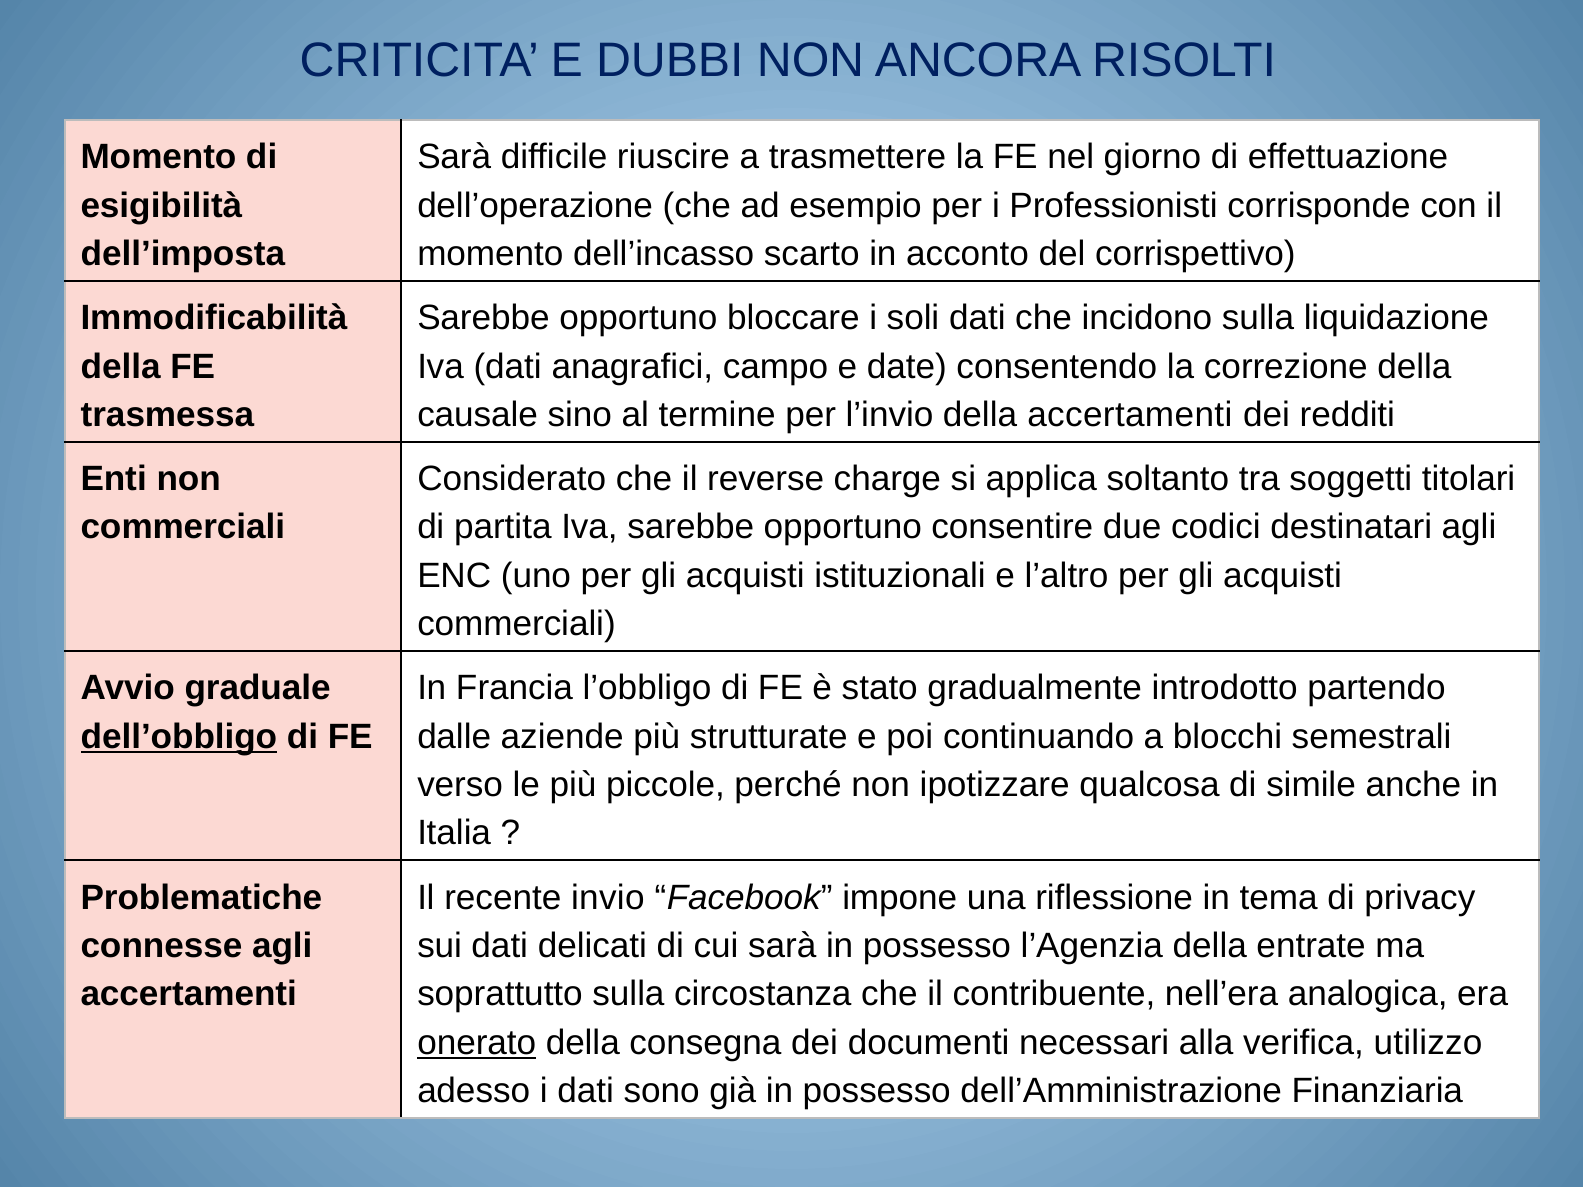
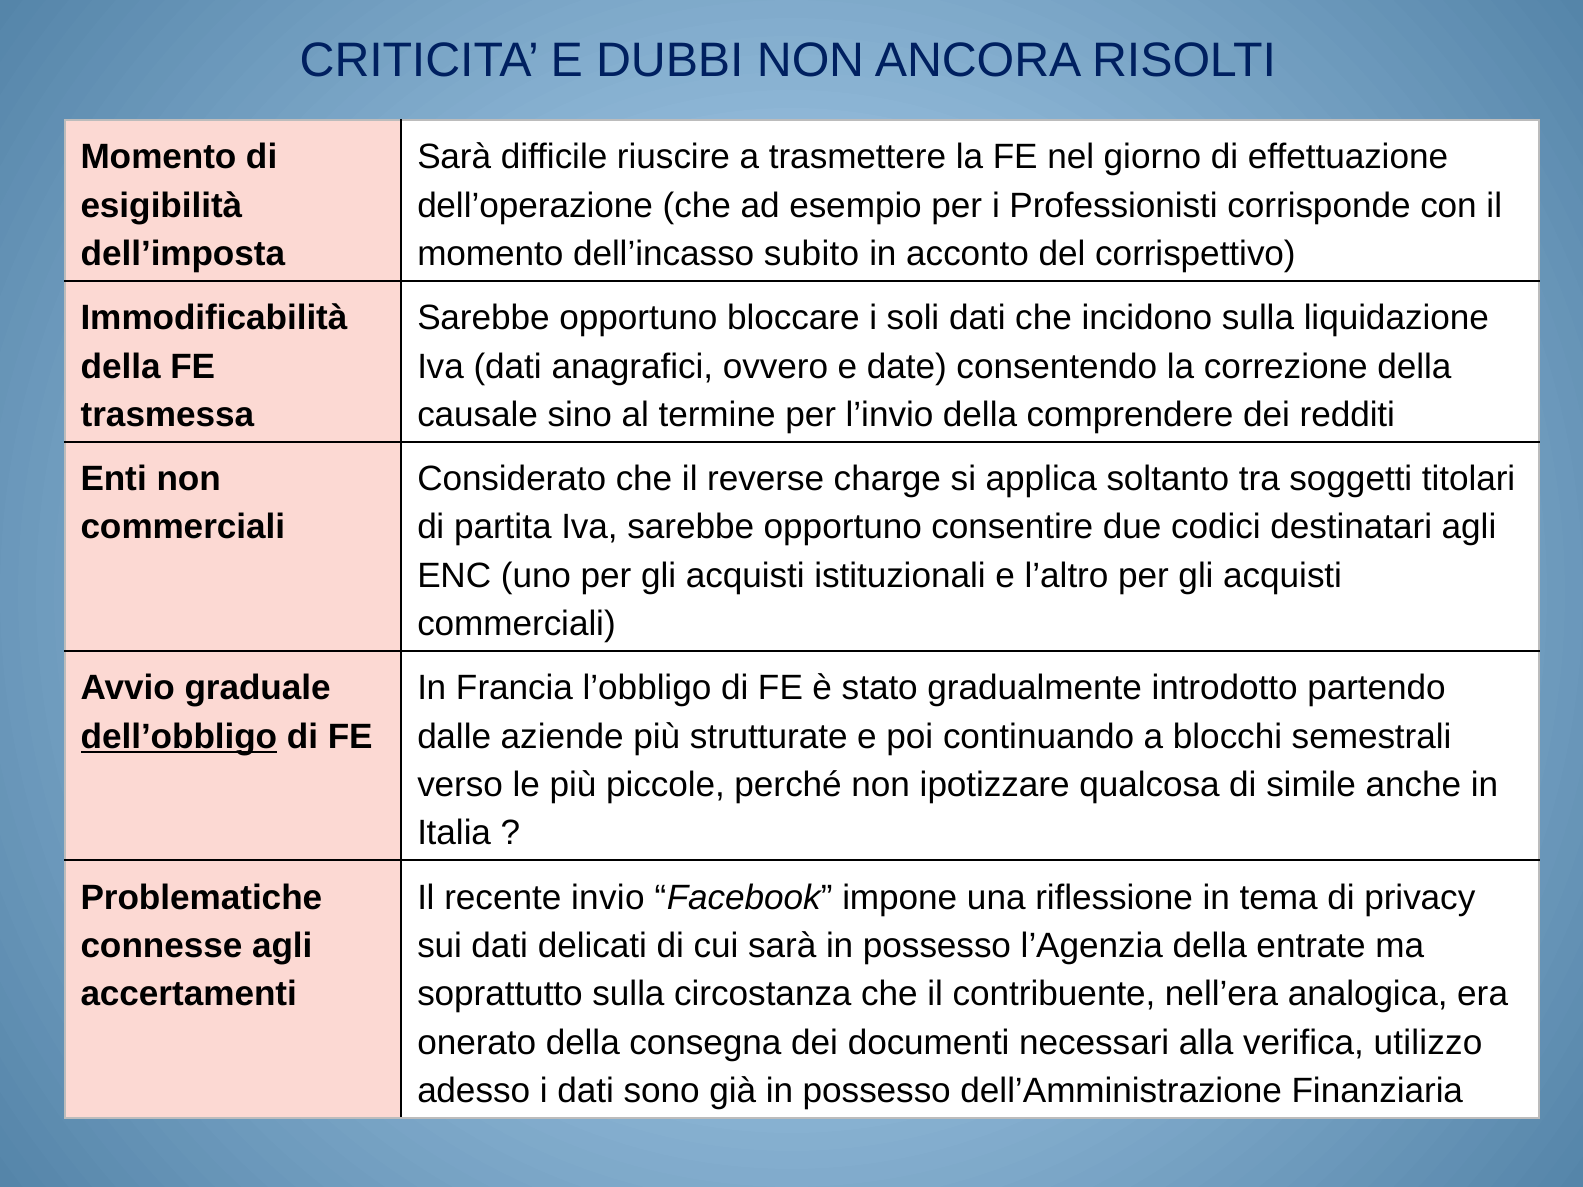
scarto: scarto -> subito (812, 254)
campo: campo -> ovvero (775, 367)
della accertamenti: accertamenti -> comprendere (1130, 415)
onerato underline: present -> none (477, 1043)
